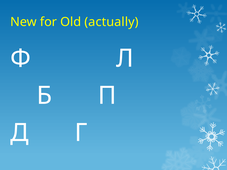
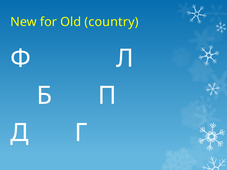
actually: actually -> country (112, 22)
